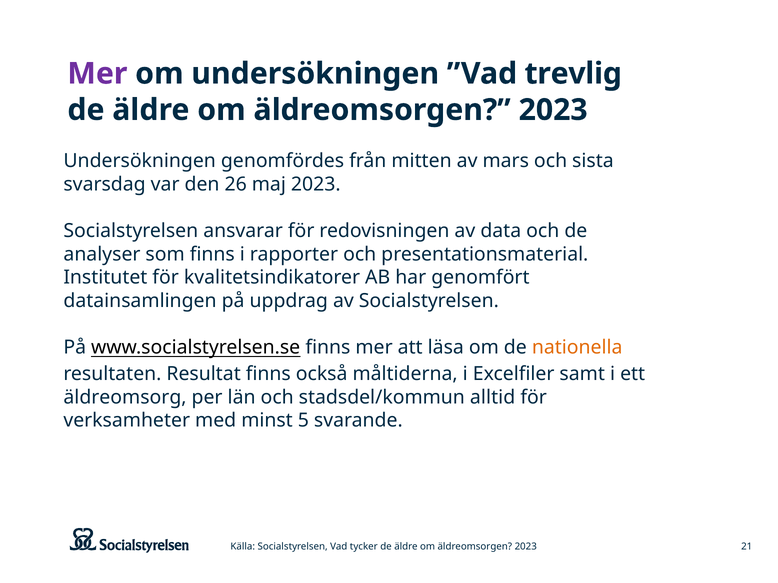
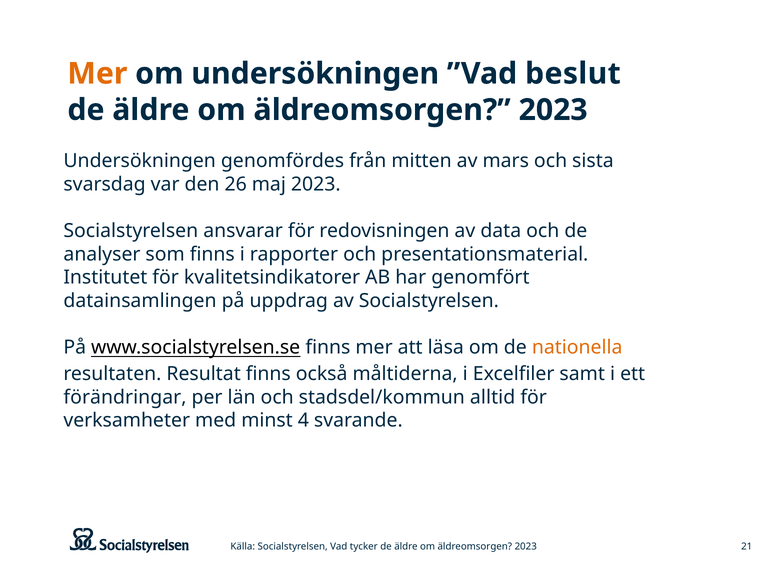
Mer colour: purple -> orange (97, 74)
trevlig: trevlig -> beslut (573, 74)
äldreomsorg: äldreomsorg -> förändringar (125, 398)
5: 5 -> 4 (303, 421)
